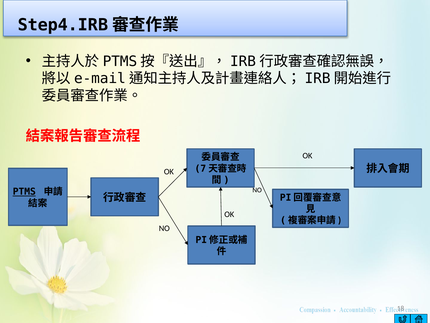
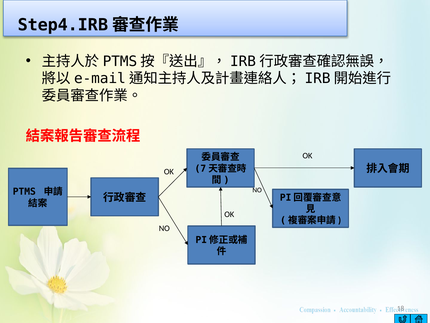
PTMS underline: present -> none (24, 191)
